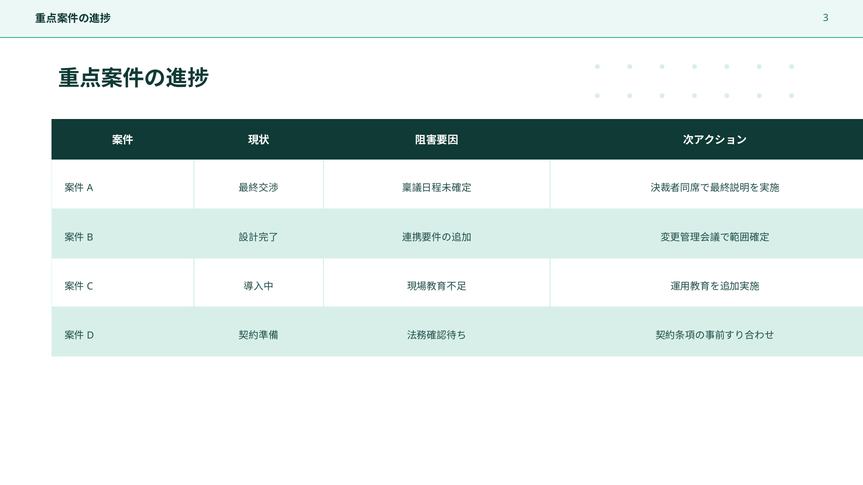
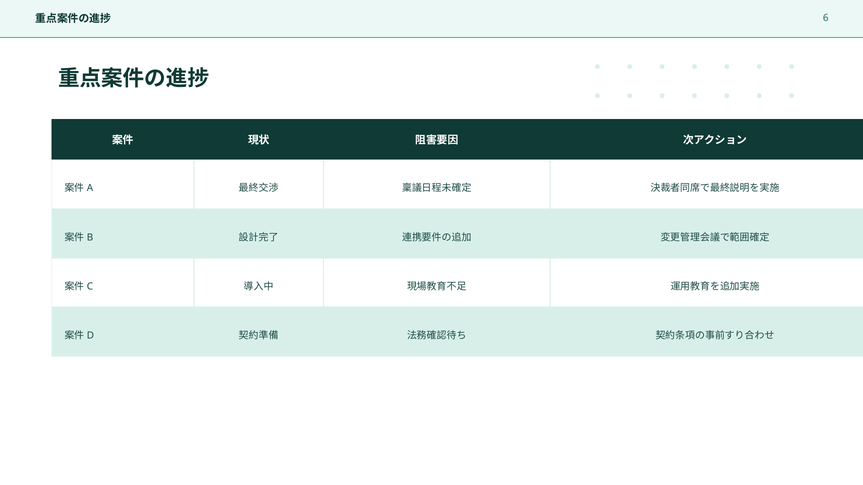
3: 3 -> 6 (826, 18)
